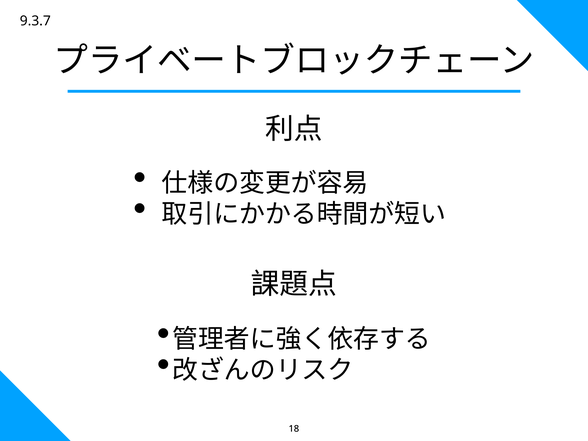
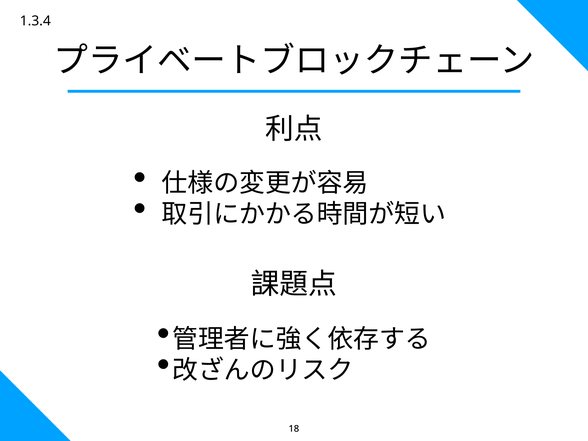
9.3.7: 9.3.7 -> 1.3.4 (35, 21)
